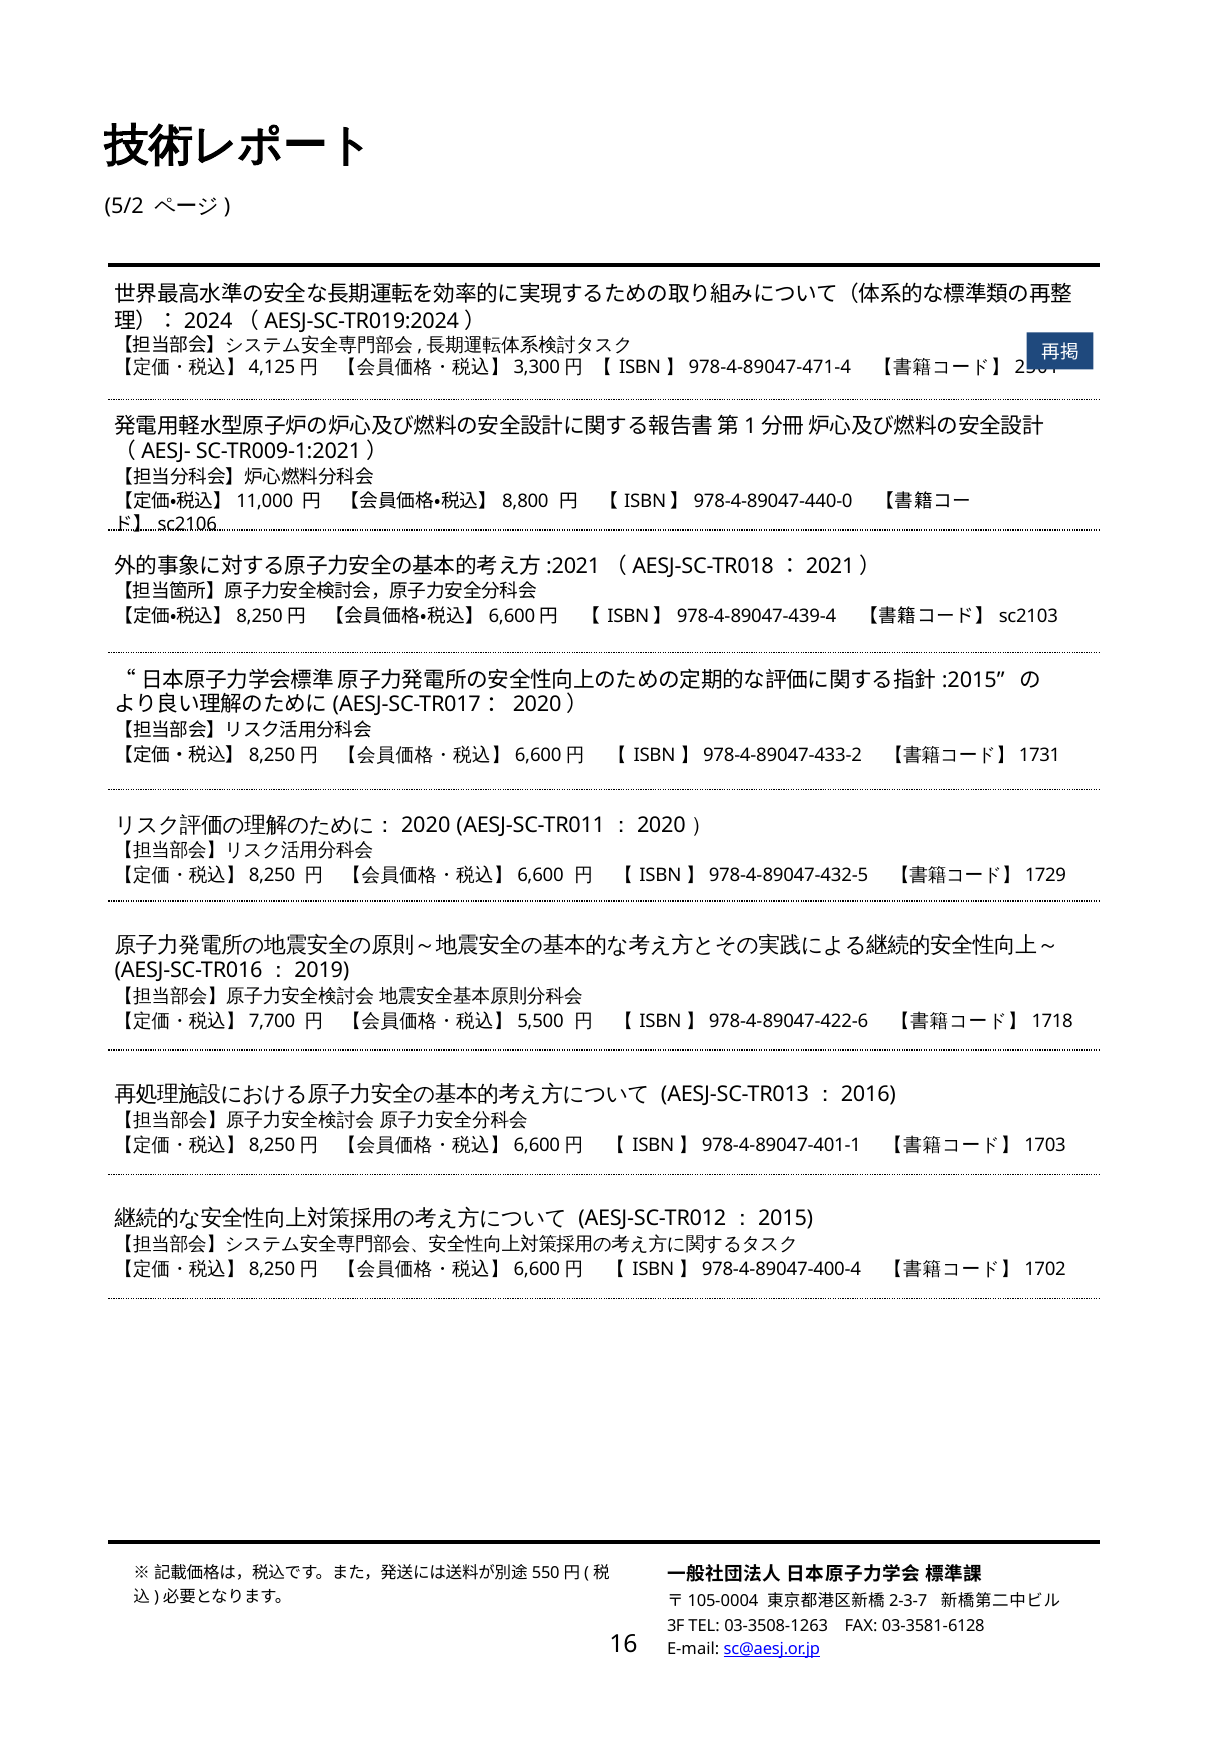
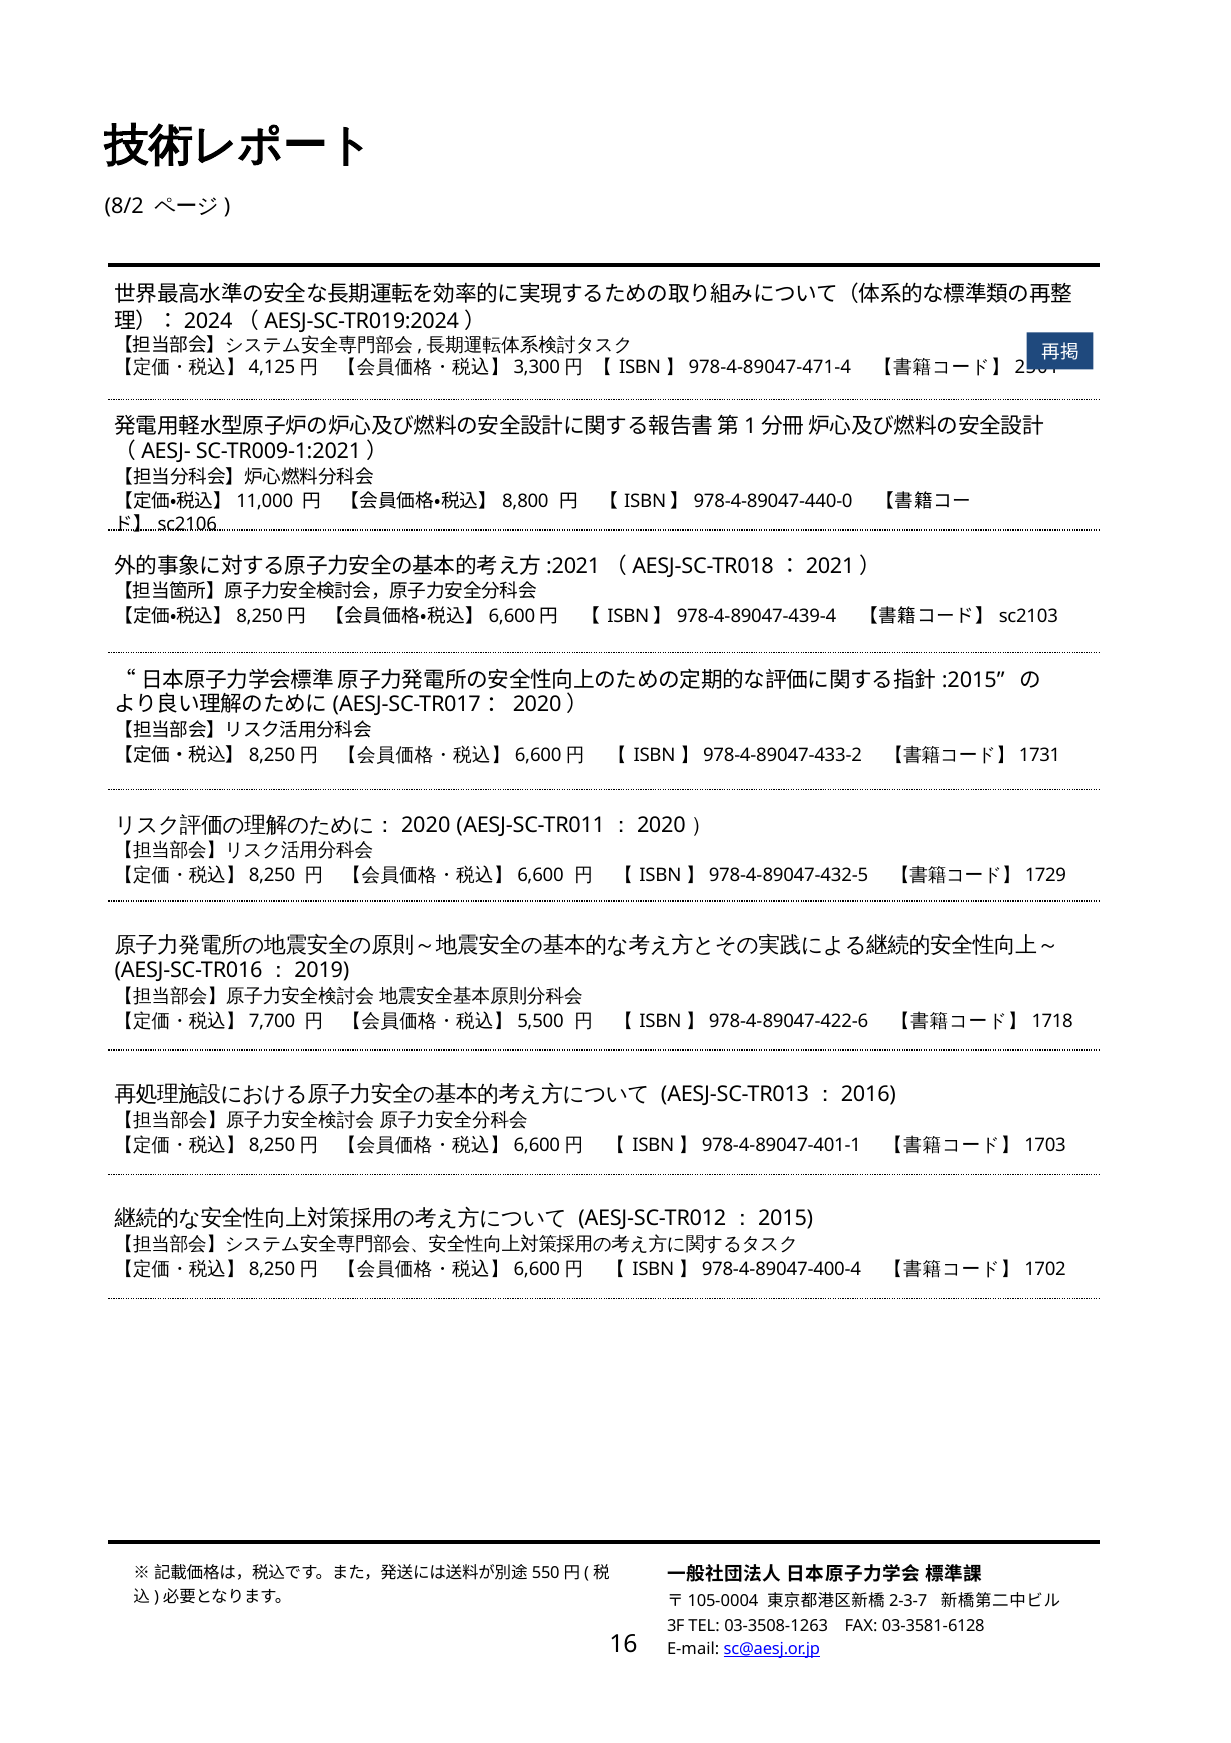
5/2: 5/2 -> 8/2 (124, 206)
